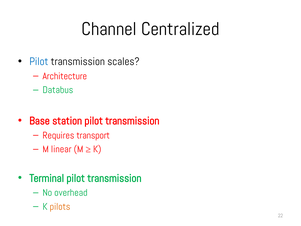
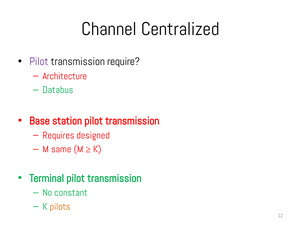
Pilot colour: blue -> purple (39, 61)
scales: scales -> require (123, 61)
transport: transport -> designed (93, 135)
linear: linear -> same (61, 149)
overhead: overhead -> constant (71, 193)
